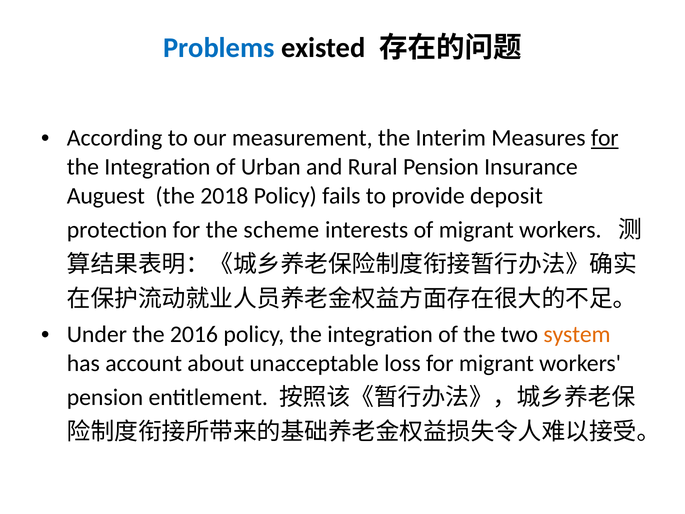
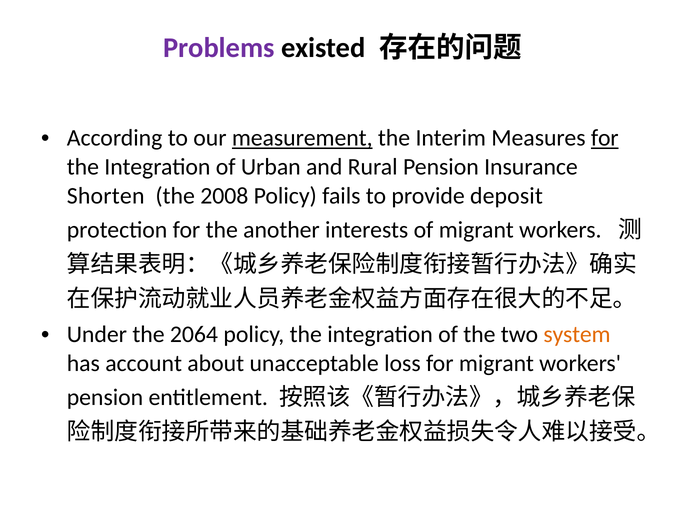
Problems colour: blue -> purple (219, 48)
measurement underline: none -> present (302, 138)
Auguest: Auguest -> Shorten (106, 196)
2018: 2018 -> 2008 (224, 196)
scheme: scheme -> another (281, 230)
2016: 2016 -> 2064 (194, 334)
